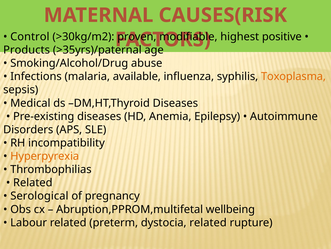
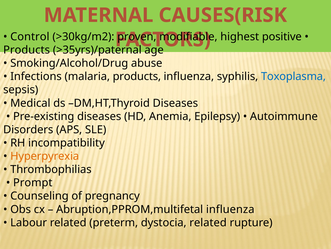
malaria available: available -> products (137, 76)
Toxoplasma colour: orange -> blue (293, 76)
Related: Related -> Prompt (33, 182)
Serological: Serological -> Counseling (39, 195)
Abruption,PPROM,multifetal wellbeing: wellbeing -> influenza (230, 209)
